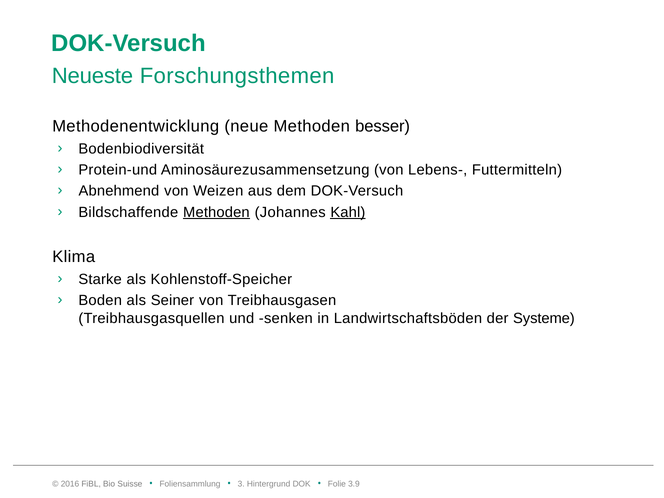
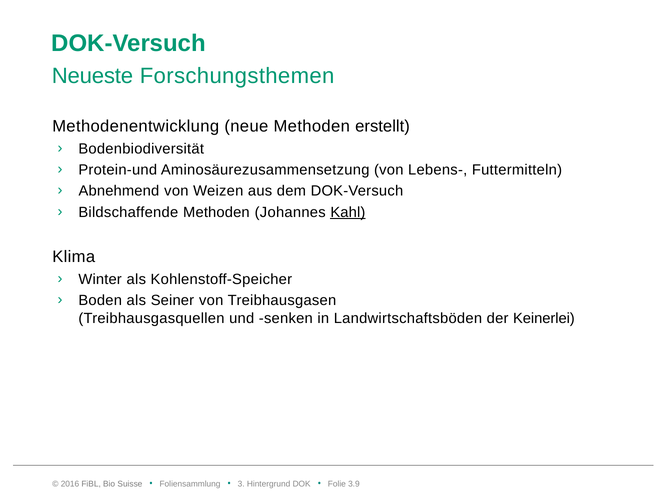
besser: besser -> erstellt (383, 126)
Methoden underline: present -> none (216, 212)
Starke: Starke -> Winter (100, 279)
Systeme: Systeme -> Keinerlei (544, 318)
